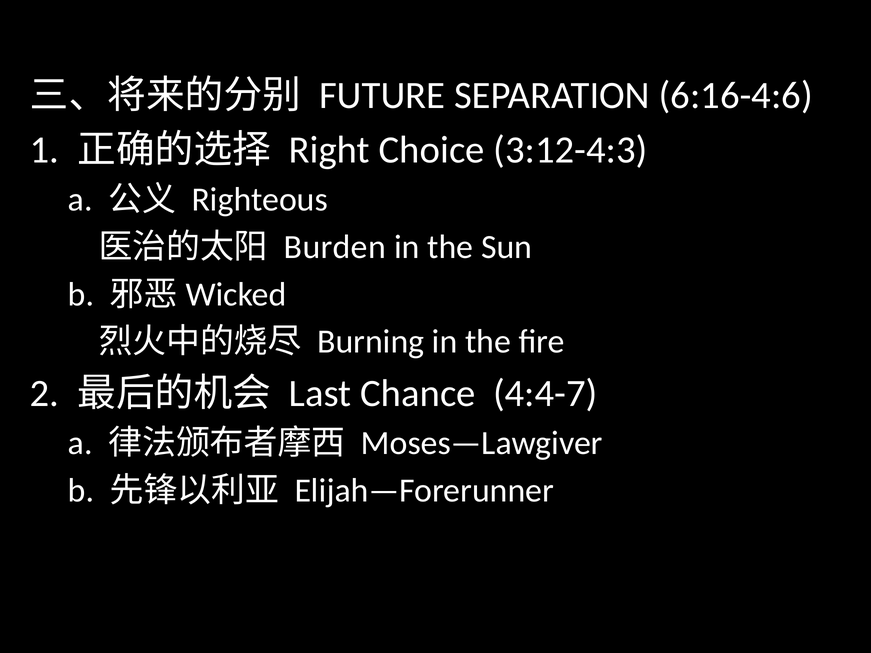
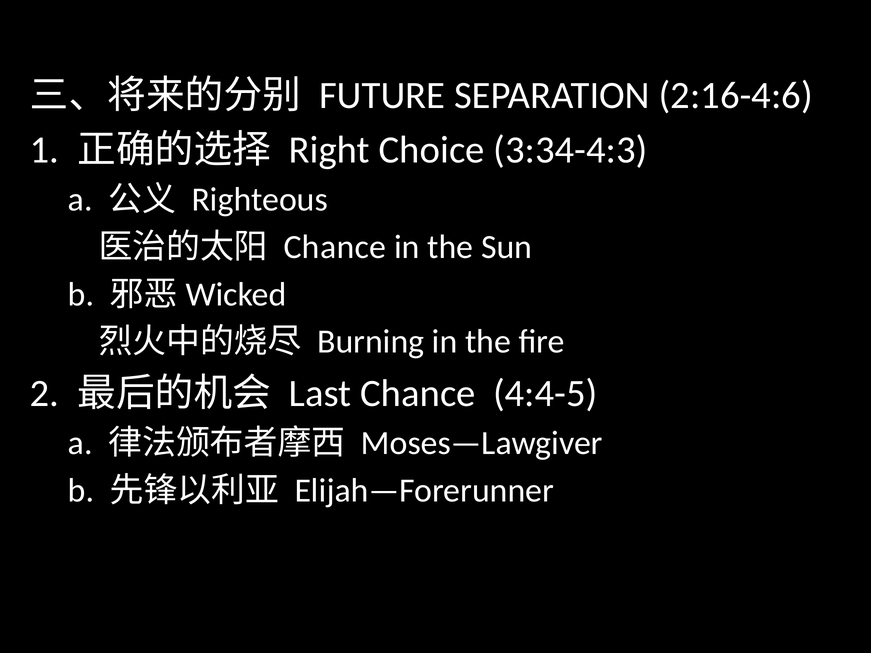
6:16-4:6: 6:16-4:6 -> 2:16-4:6 (736, 96)
3:12-4:3: 3:12-4:3 -> 3:34-4:3 (570, 150)
Burden: Burden -> Chance (335, 247)
4:4-7: 4:4-7 -> 4:4-5 (545, 394)
